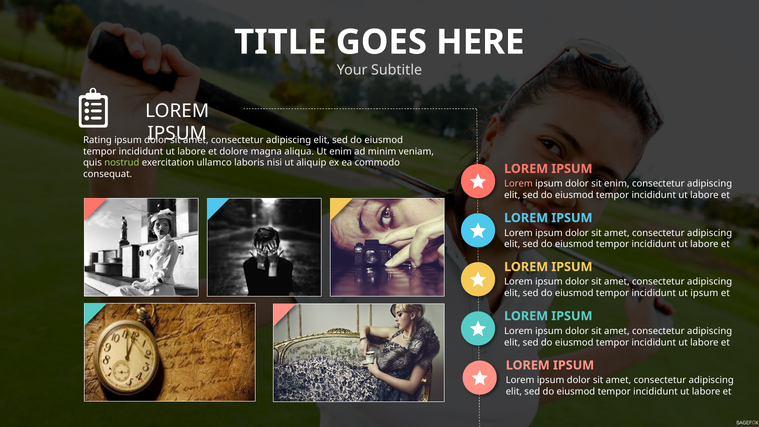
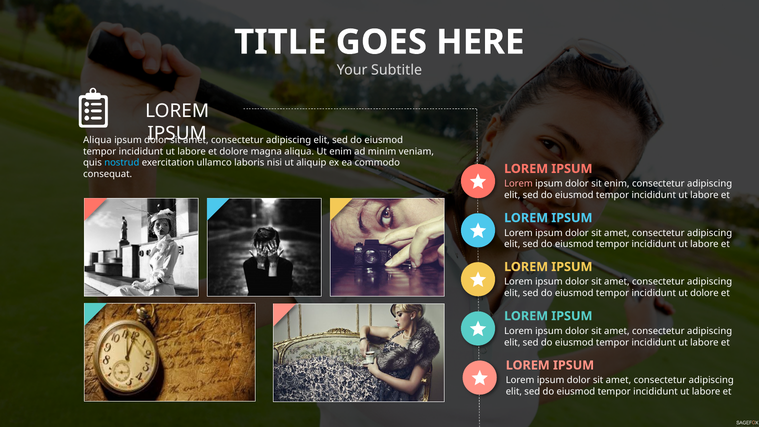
Rating: Rating -> Aliqua (97, 140)
nostrud colour: light green -> light blue (122, 163)
ut ipsum: ipsum -> dolore (704, 293)
